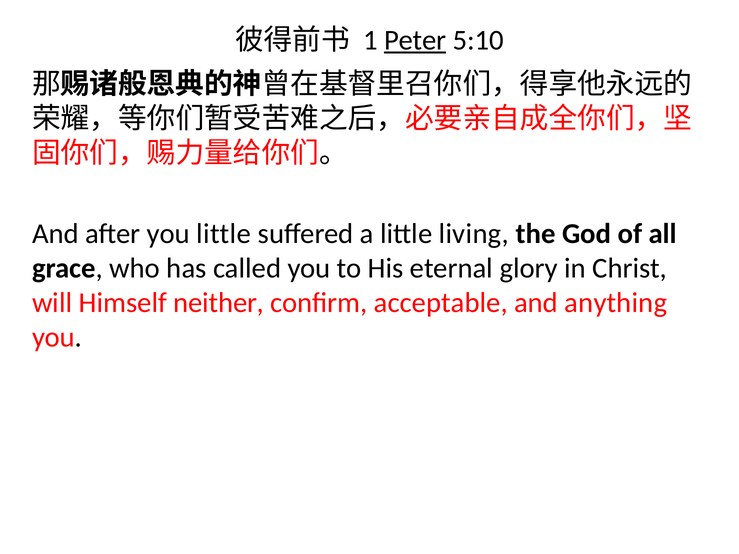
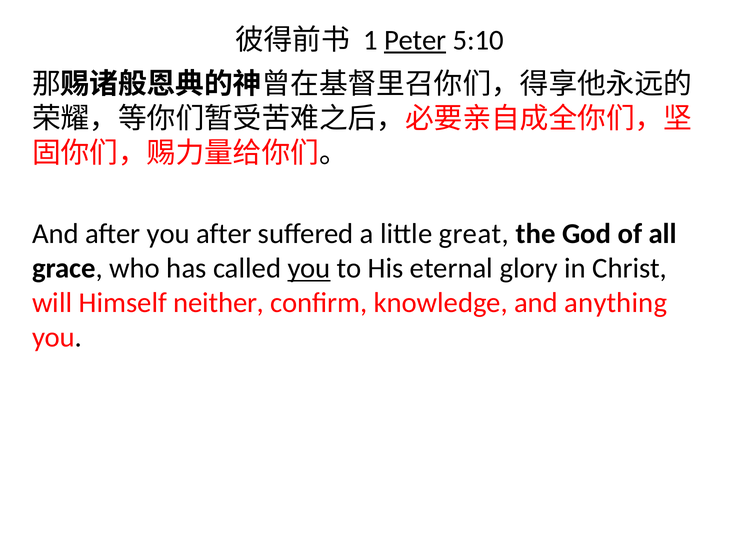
you little: little -> after (224, 234)
living: living -> great (474, 234)
you underline: none -> present (309, 269)
acceptable: acceptable -> knowledge (441, 303)
